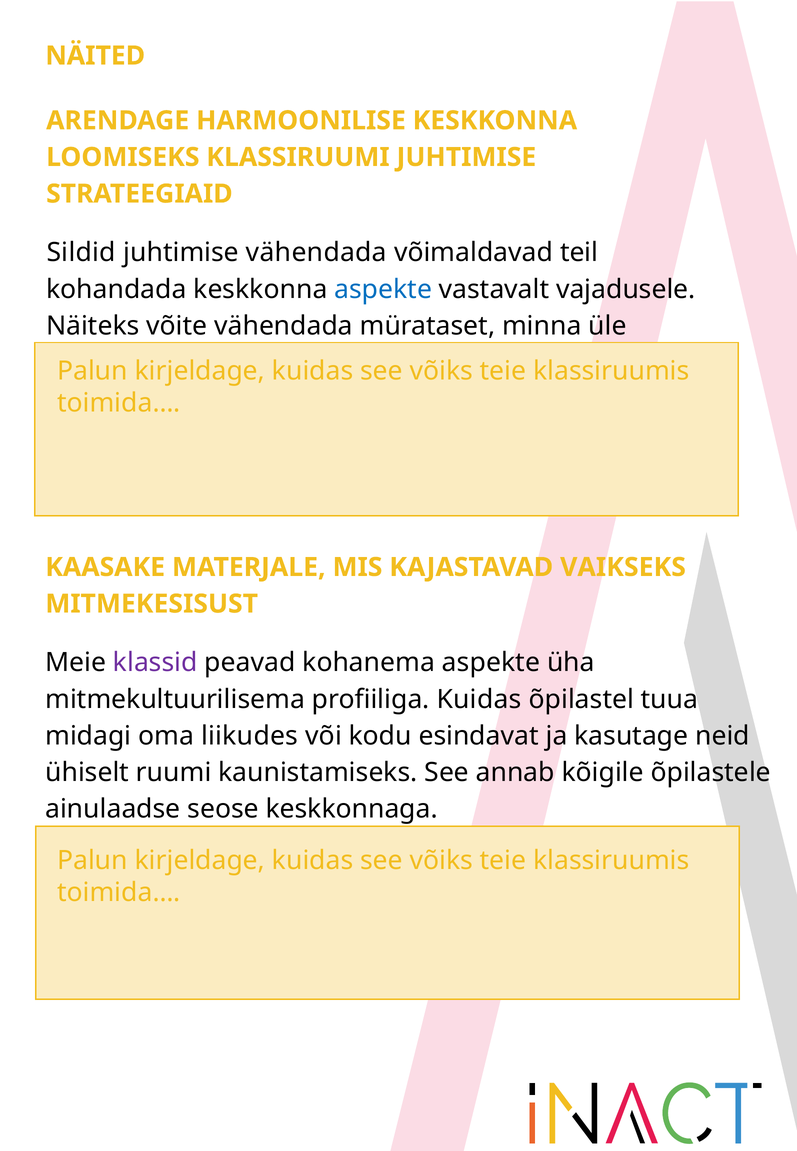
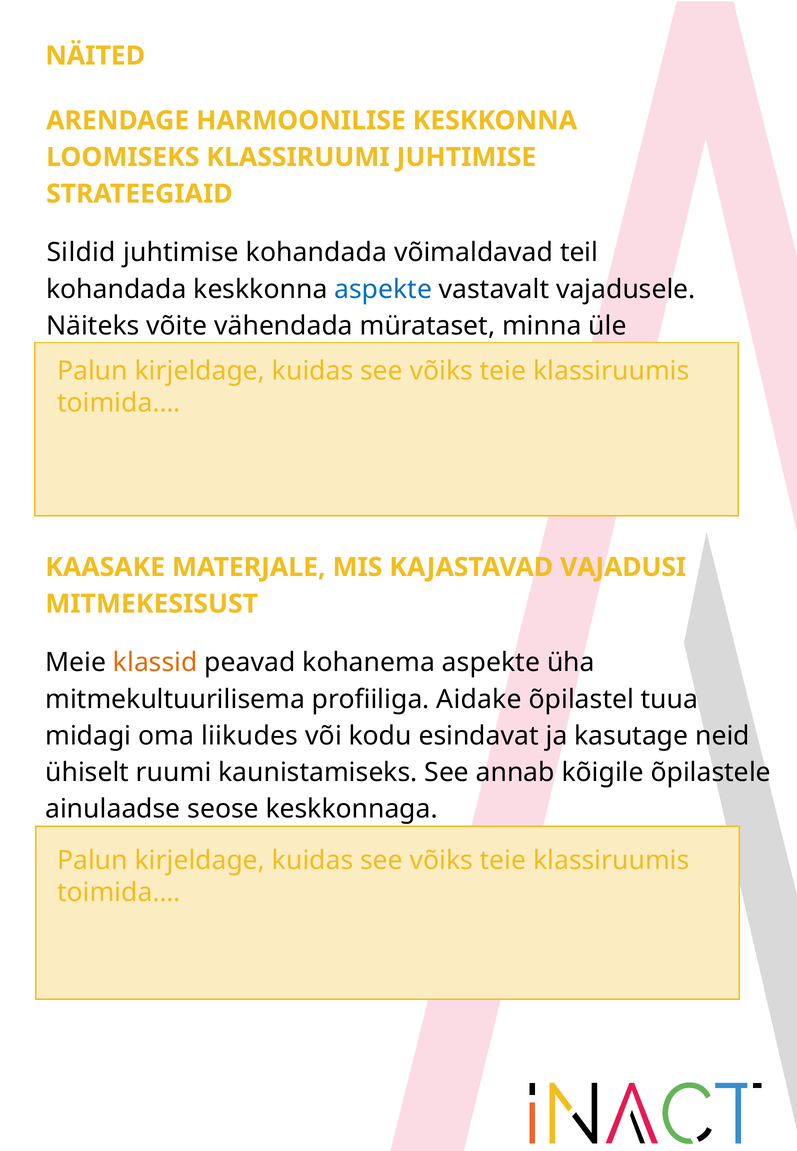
juhtimise vähendada: vähendada -> kohandada (316, 253)
VAIKSEKS: VAIKSEKS -> VAJADUSI (623, 567)
klassid colour: purple -> orange (155, 663)
profiiliga Kuidas: Kuidas -> Aidake (479, 699)
